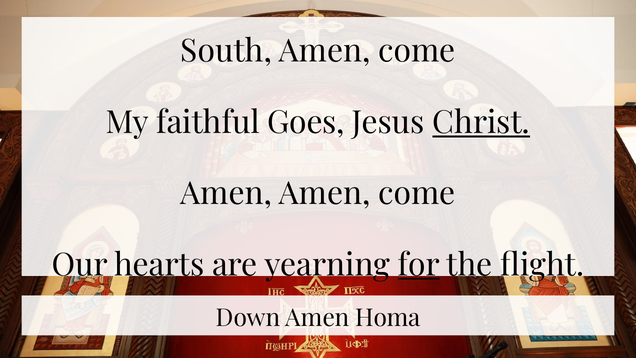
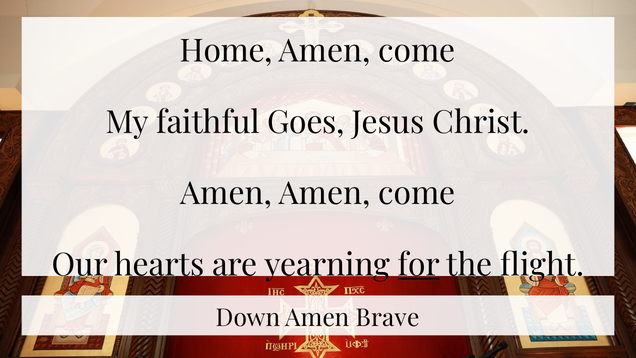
South: South -> Home (226, 51)
Christ underline: present -> none (481, 123)
Homa: Homa -> Brave (388, 318)
